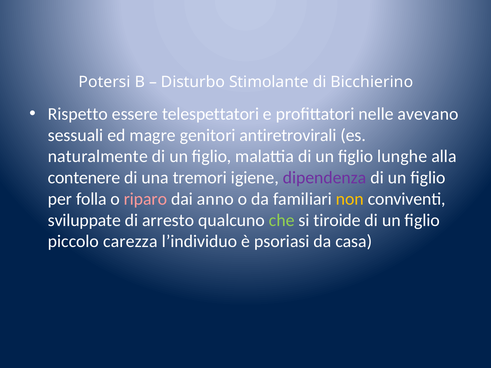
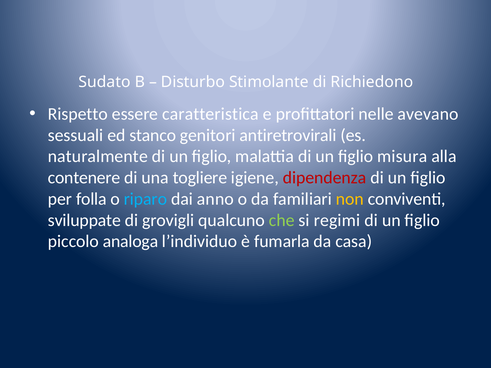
Potersi: Potersi -> Sudato (105, 82)
Bicchierino: Bicchierino -> Richiedono (372, 82)
telespettatori: telespettatori -> caratteristica (210, 114)
magre: magre -> stanco (153, 135)
lunghe: lunghe -> misura (402, 157)
tremori: tremori -> togliere (200, 178)
dipendenza colour: purple -> red (325, 178)
riparo colour: pink -> light blue (145, 199)
arresto: arresto -> grovigli (168, 220)
tiroide: tiroide -> regimi (337, 220)
carezza: carezza -> analoga (131, 242)
psoriasi: psoriasi -> fumarla (282, 242)
